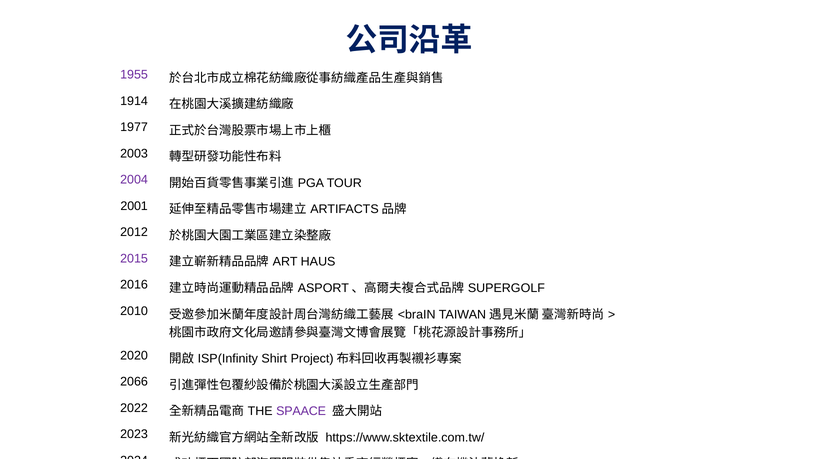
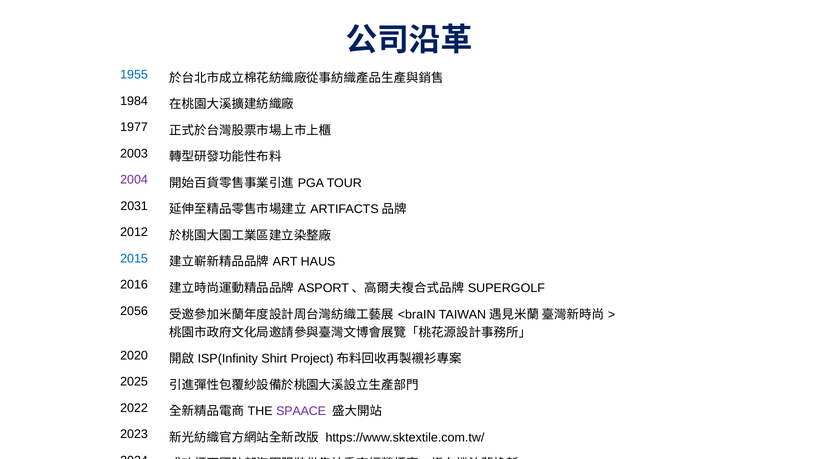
1955 colour: purple -> blue (134, 75)
1914: 1914 -> 1984 (134, 101)
2001: 2001 -> 2031 (134, 206)
2015 colour: purple -> blue (134, 259)
2010: 2010 -> 2056 (134, 311)
2066: 2066 -> 2025 (134, 382)
